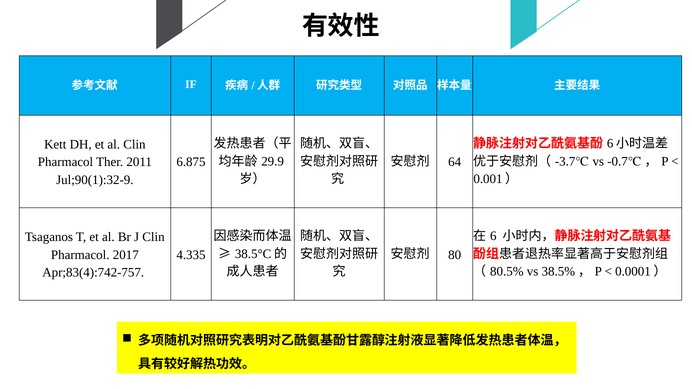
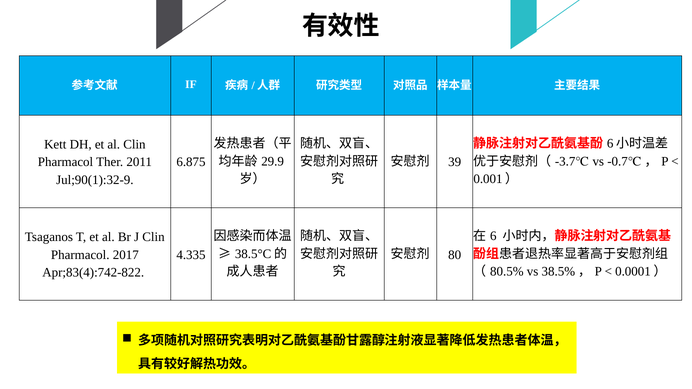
64: 64 -> 39 (455, 162)
Apr;83(4):742-757: Apr;83(4):742-757 -> Apr;83(4):742-822 (93, 273)
